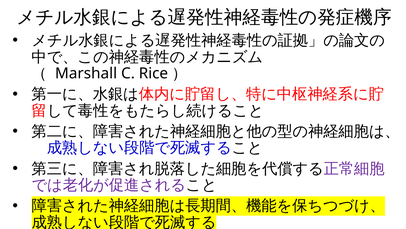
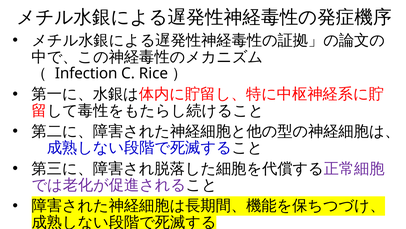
Marshall: Marshall -> Infection (86, 73)
